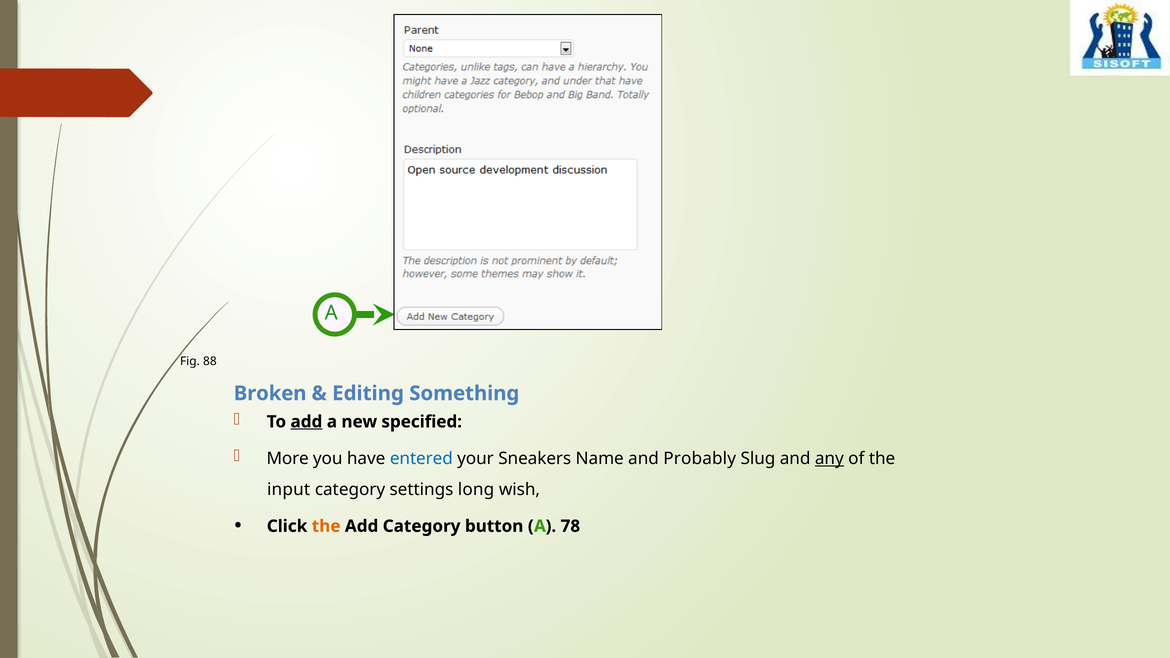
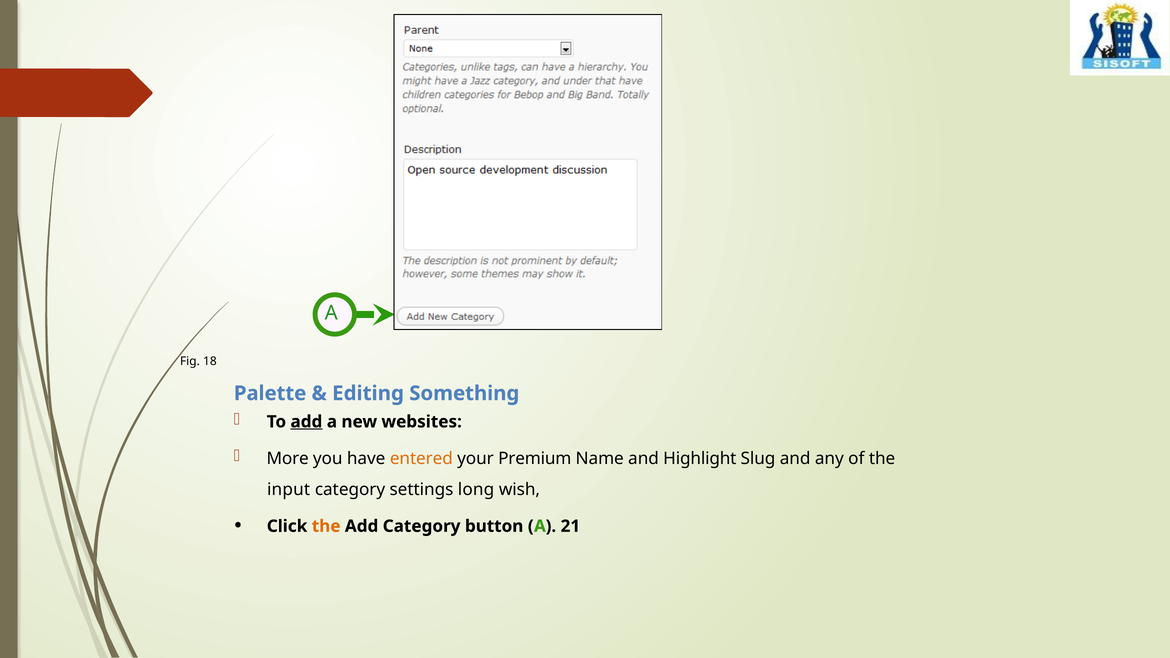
88: 88 -> 18 (210, 362)
Broken: Broken -> Palette (270, 393)
specified: specified -> websites (422, 422)
entered colour: blue -> orange (421, 459)
Sneakers: Sneakers -> Premium (535, 459)
Probably: Probably -> Highlight (700, 459)
any underline: present -> none (829, 459)
78: 78 -> 21 (570, 526)
